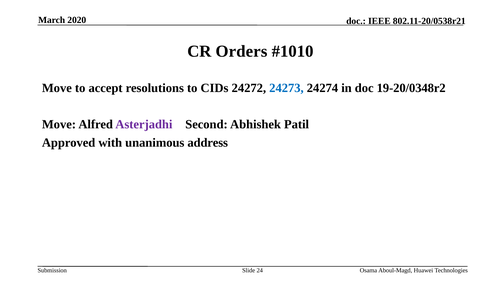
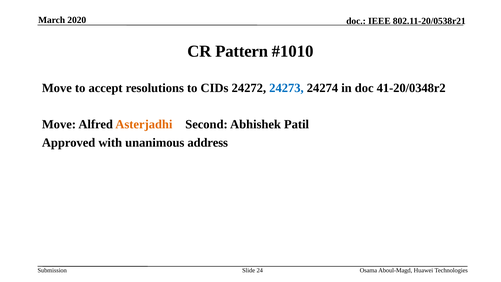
Orders: Orders -> Pattern (242, 51)
19-20/0348r2: 19-20/0348r2 -> 41-20/0348r2 (411, 88)
Asterjadhi colour: purple -> orange (144, 124)
